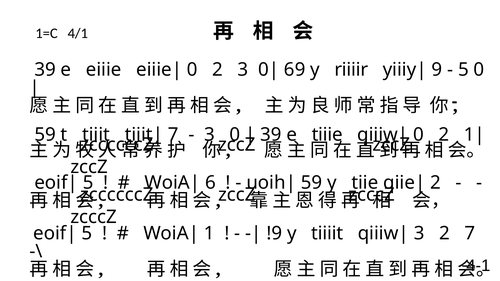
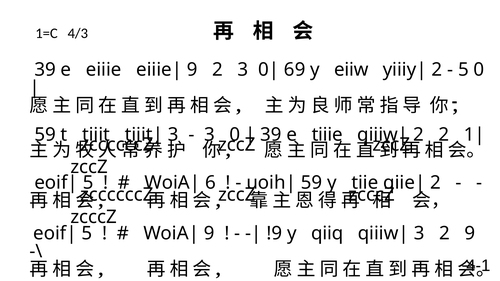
4/1: 4/1 -> 4/3 (78, 33)
0: 0 -> 9 (192, 70)
riiiir: riiiir -> eiiw (351, 70)
9: 9 -> 2 (437, 70)
7: 7 -> 3 (173, 135)
0: 0 -> 2 (419, 135)
1: 1 -> 9 (209, 234)
tiiiit: tiiiit -> qiiq (327, 234)
2 7: 7 -> 9 (470, 234)
